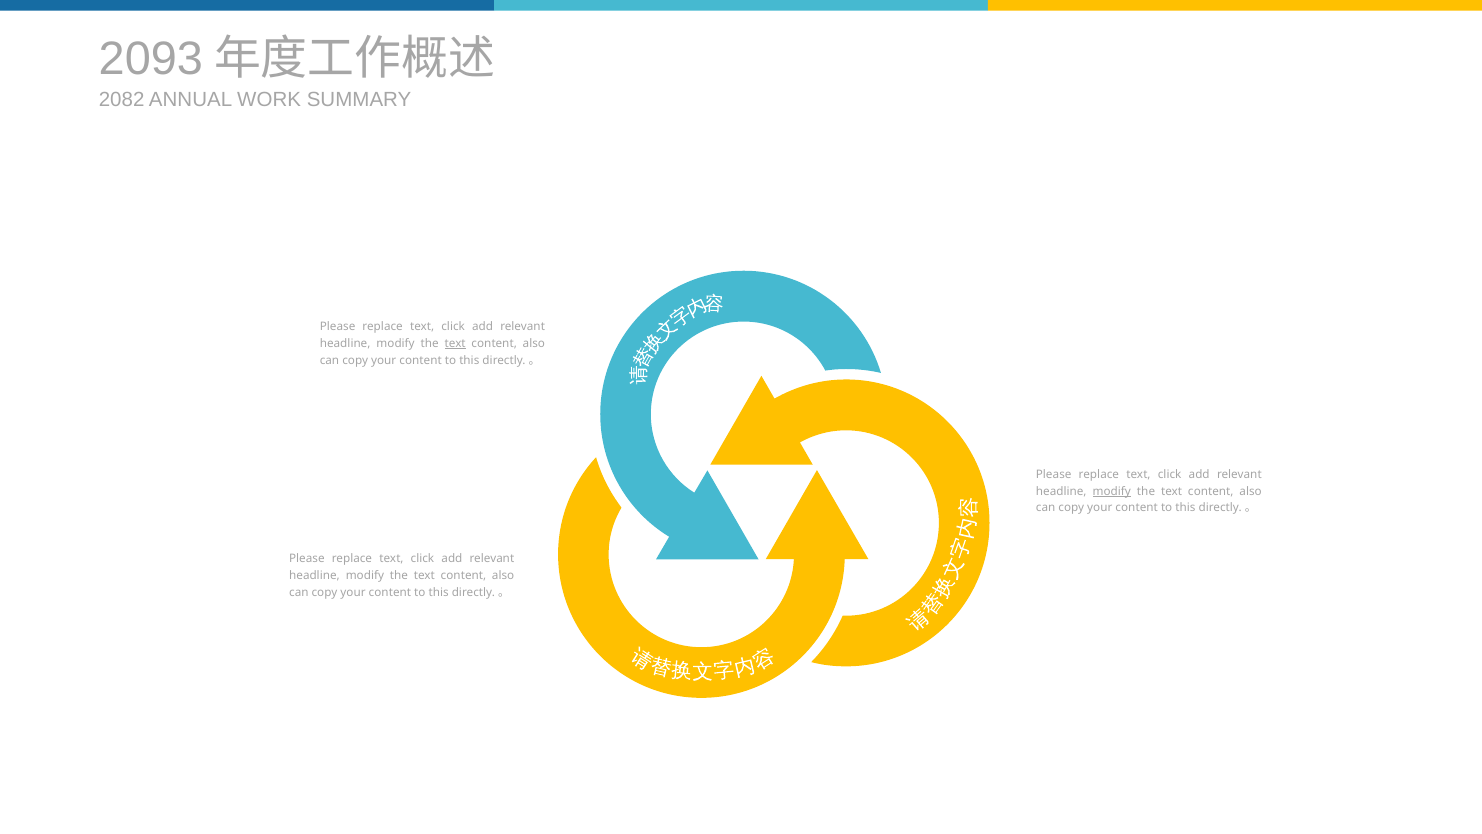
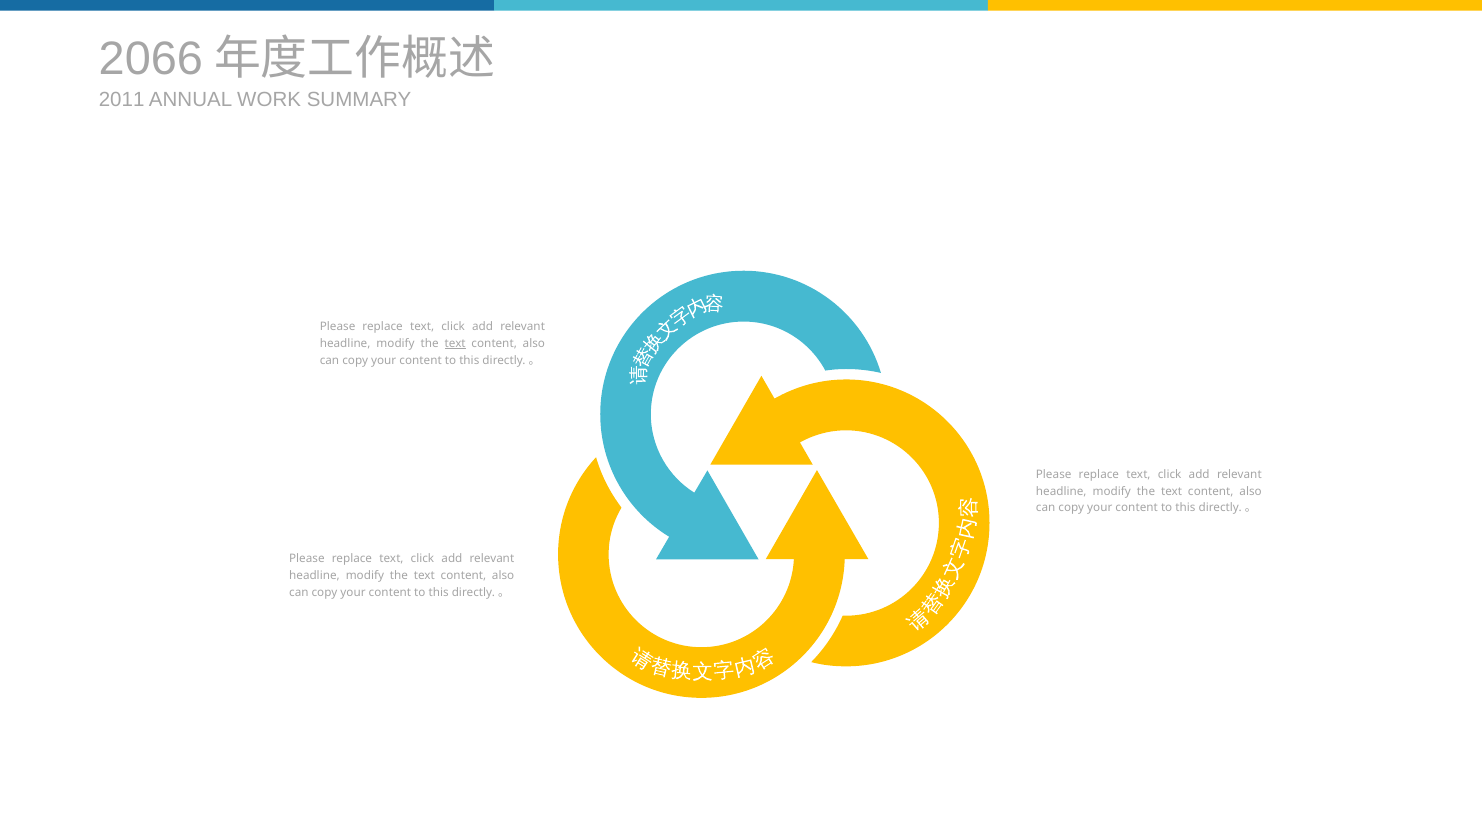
2093: 2093 -> 2066 (151, 59)
2082: 2082 -> 2011 (122, 99)
modify underline: present -> none (1112, 491)
